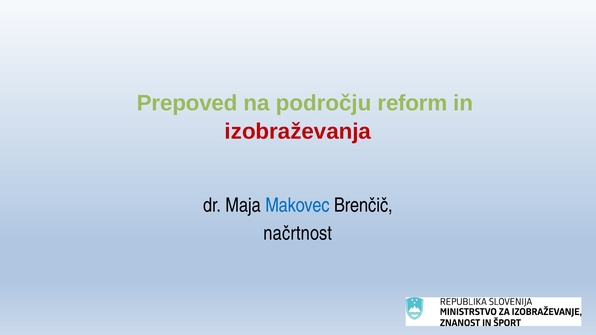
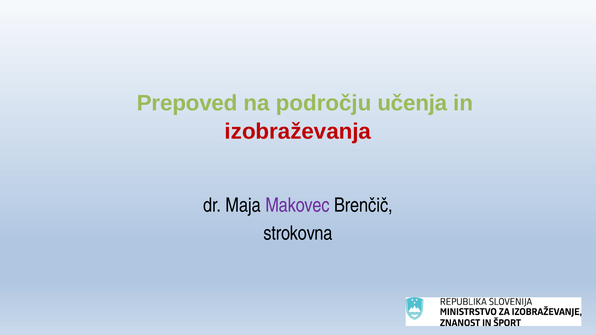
reform: reform -> učenja (412, 103)
Makovec colour: blue -> purple (298, 206)
načrtnost: načrtnost -> strokovna (298, 233)
